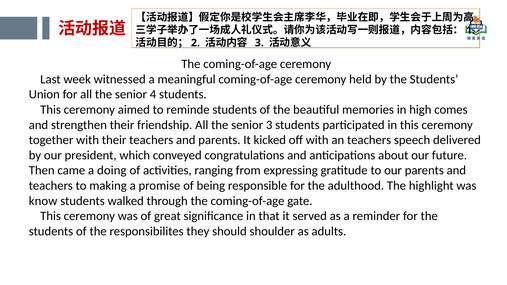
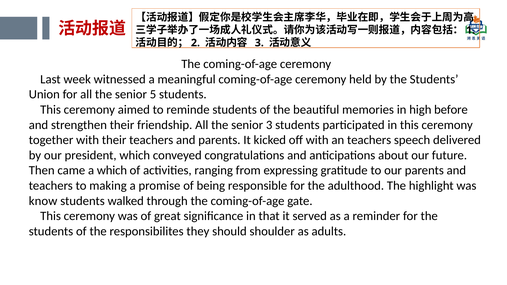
4: 4 -> 5 (153, 95)
comes: comes -> before (451, 110)
a doing: doing -> which (112, 171)
